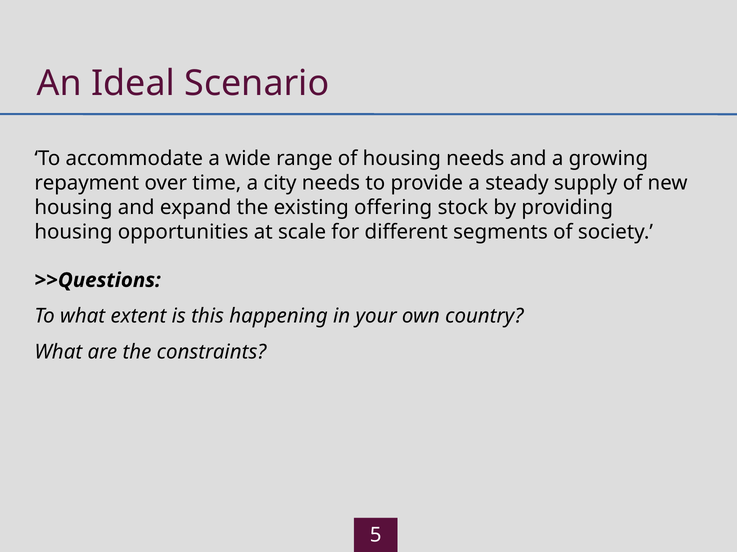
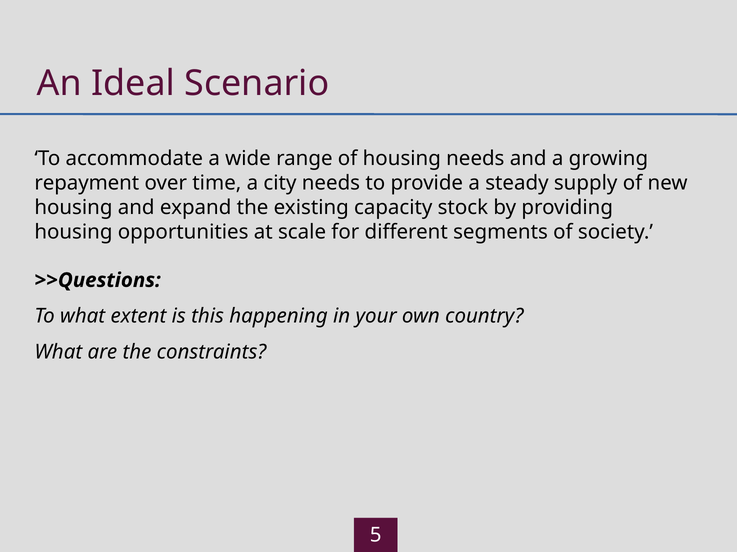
offering: offering -> capacity (393, 208)
